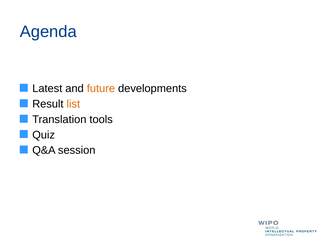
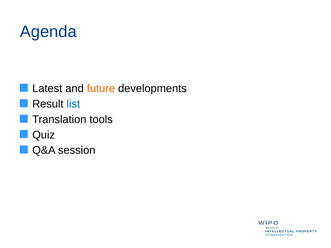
list colour: orange -> blue (73, 104)
